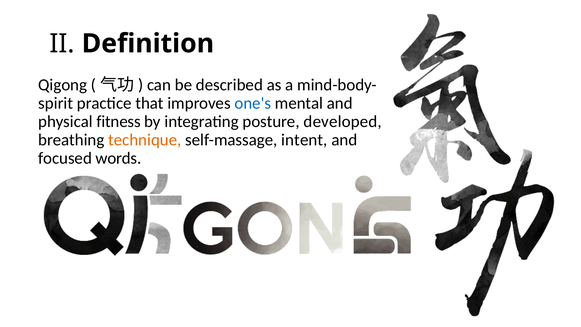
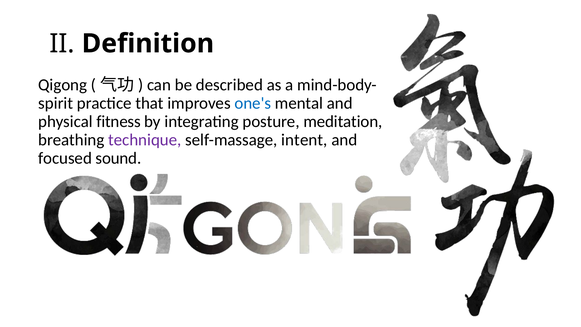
developed: developed -> meditation (343, 121)
technique colour: orange -> purple (145, 140)
words: words -> sound (118, 158)
